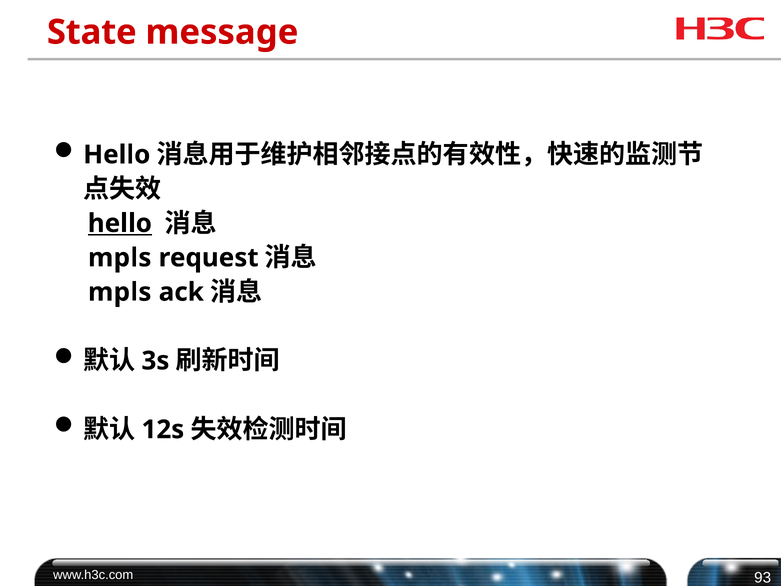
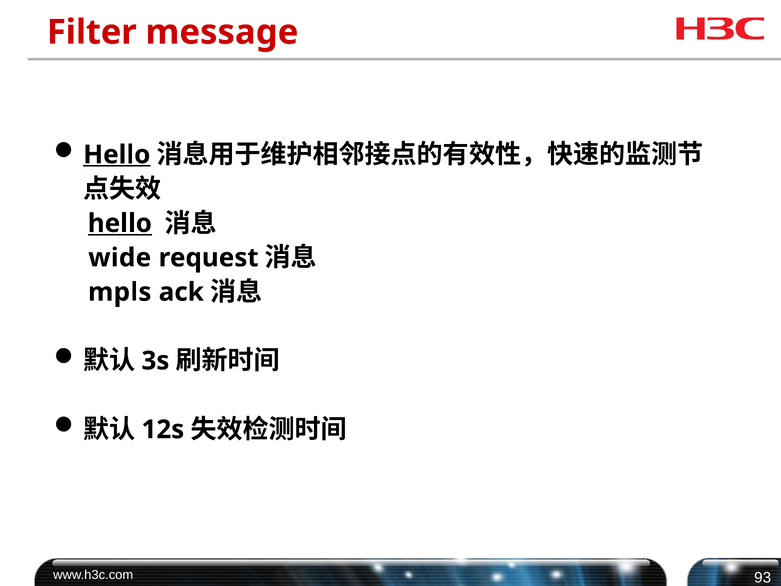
State: State -> Filter (92, 32)
Hello underline: none -> present (117, 155)
mpls: mpls -> wide (120, 258)
